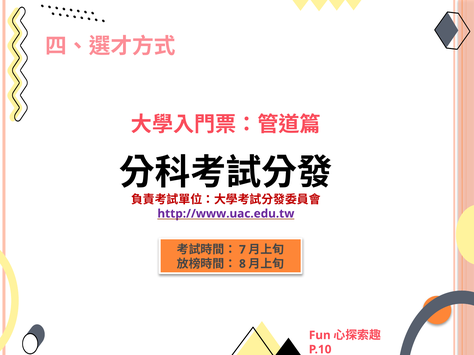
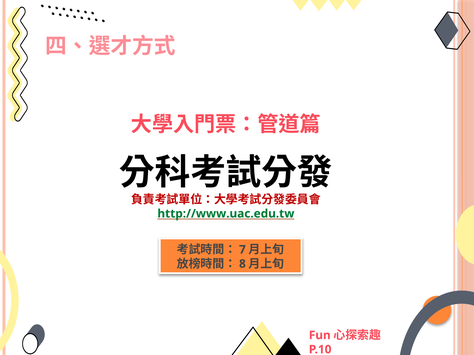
http://www.uac.edu.tw colour: purple -> green (226, 214)
